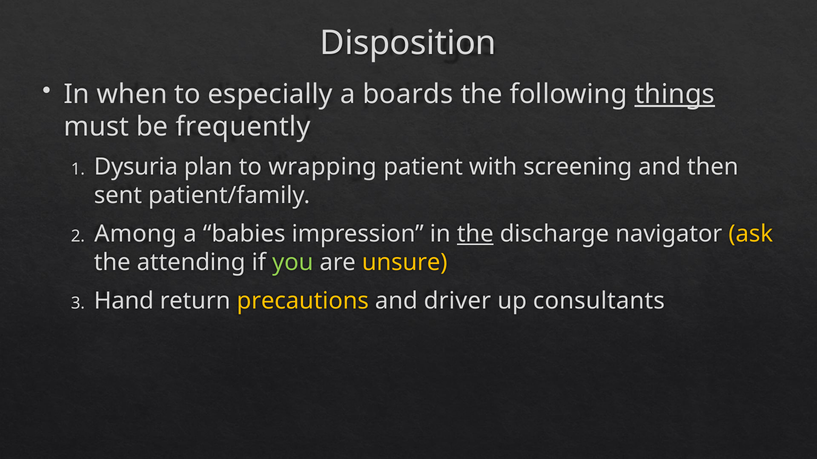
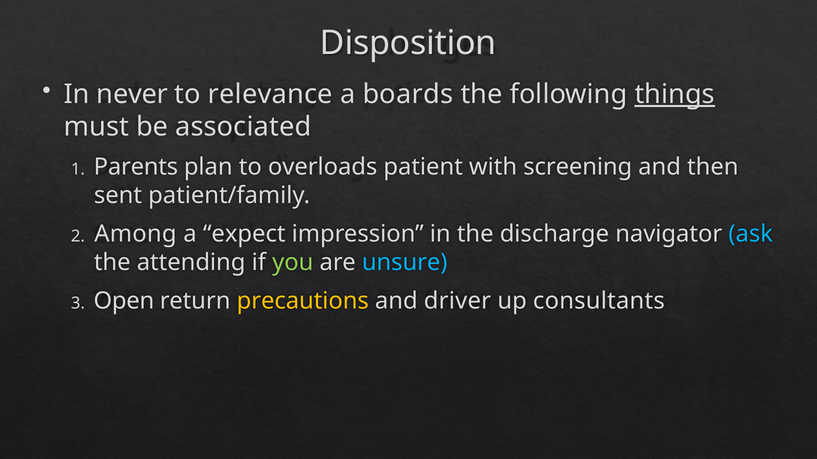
when: when -> never (132, 94)
especially: especially -> relevance (270, 94)
frequently: frequently -> associated (243, 127)
Dysuria: Dysuria -> Parents (136, 167)
wrapping: wrapping -> overloads (323, 167)
babies: babies -> expect (244, 234)
the underline: present -> none (475, 234)
ask colour: yellow -> light blue (751, 234)
unsure colour: yellow -> light blue (405, 263)
Hand: Hand -> Open (124, 301)
